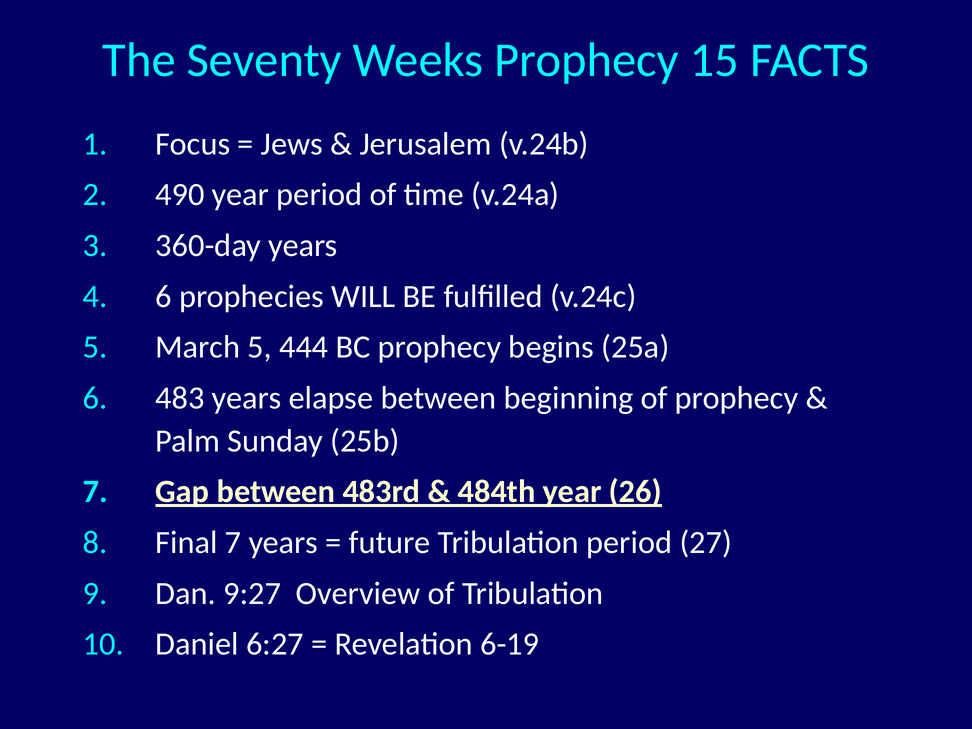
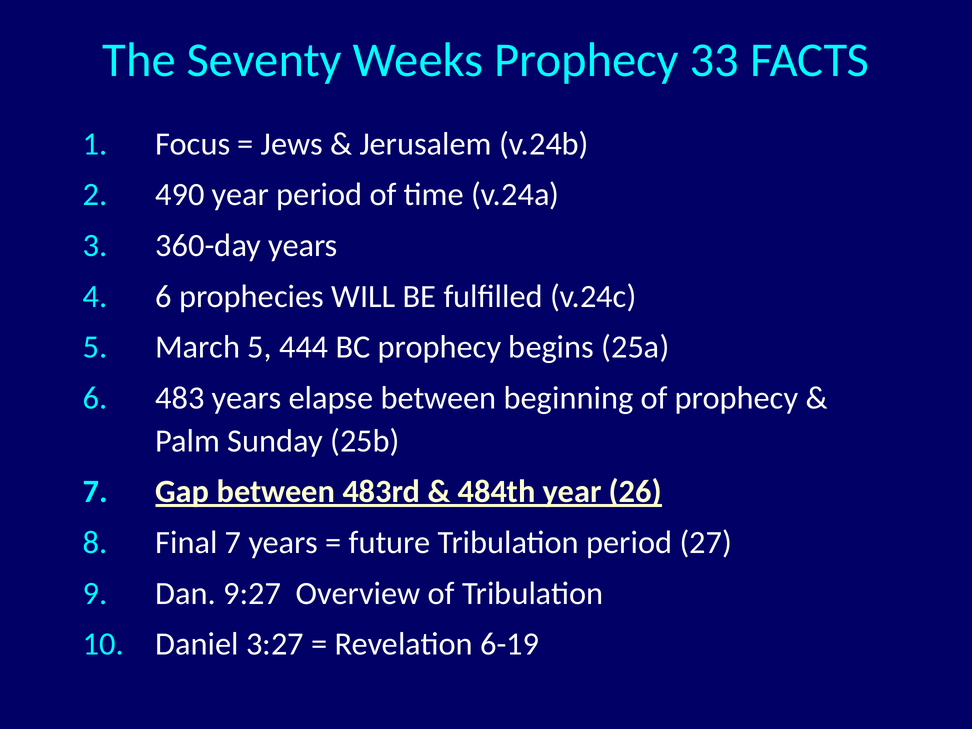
15: 15 -> 33 (714, 60)
6:27: 6:27 -> 3:27 (275, 644)
